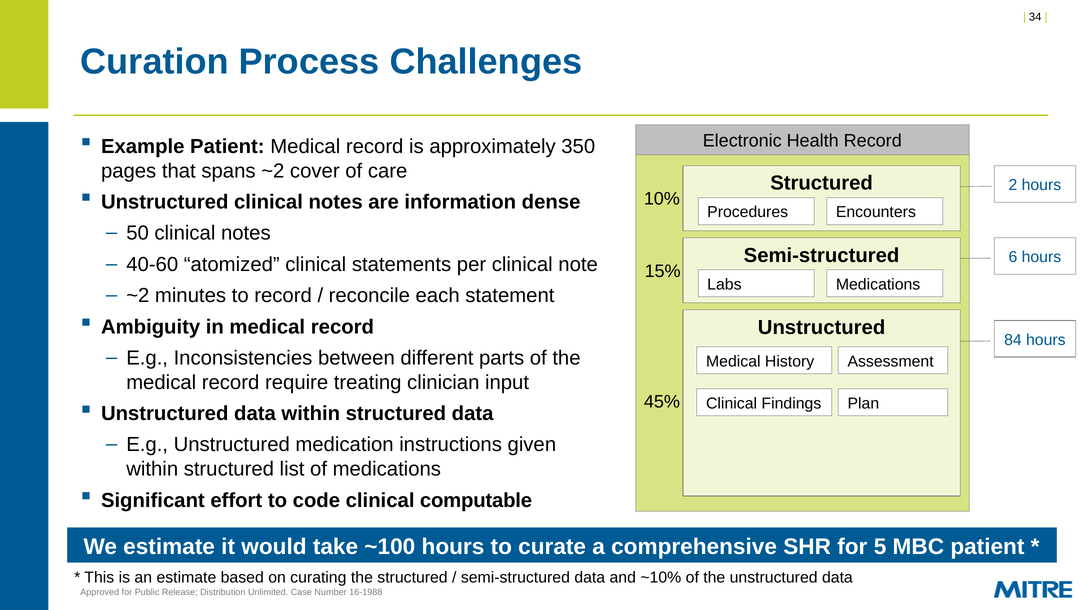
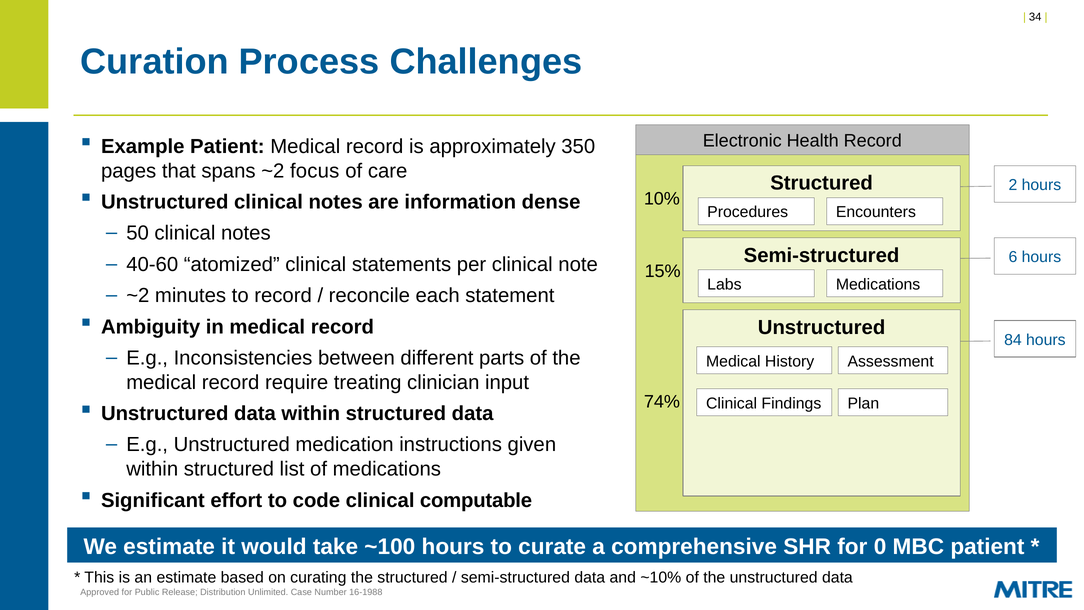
cover: cover -> focus (315, 171)
45%: 45% -> 74% (662, 402)
5: 5 -> 0 (880, 546)
